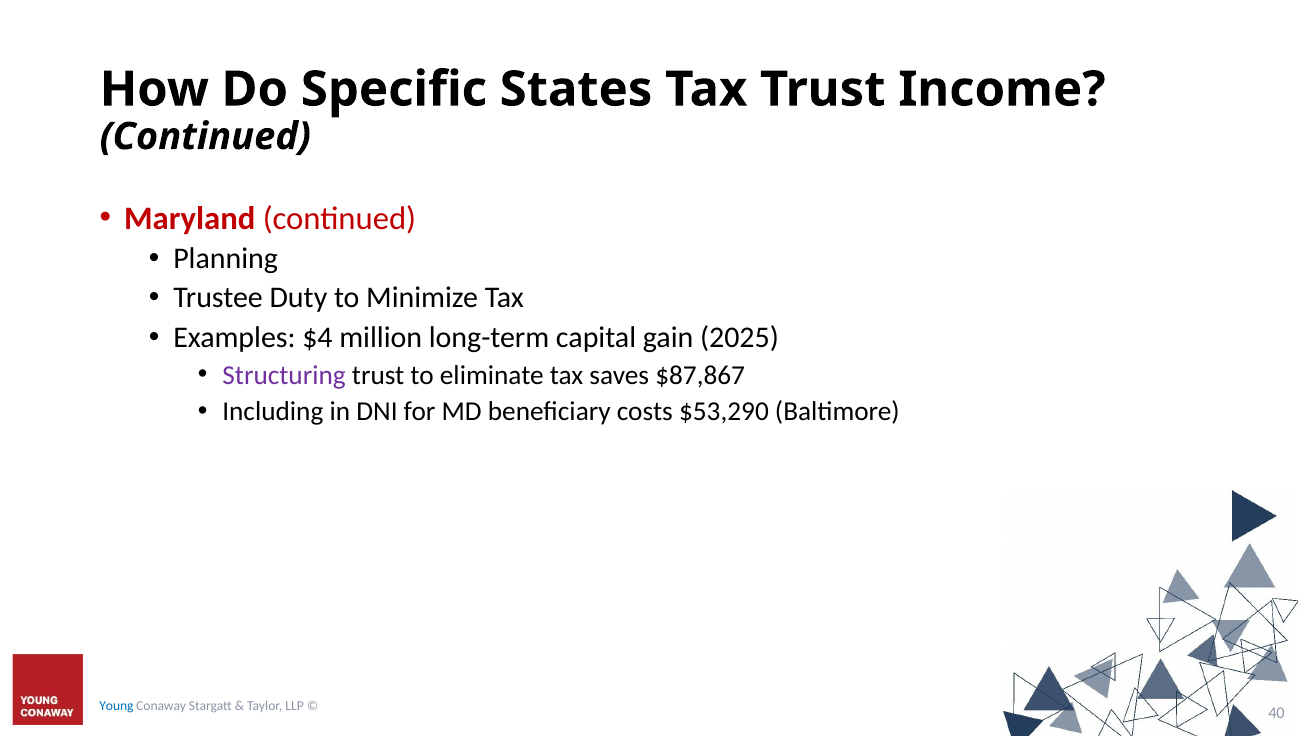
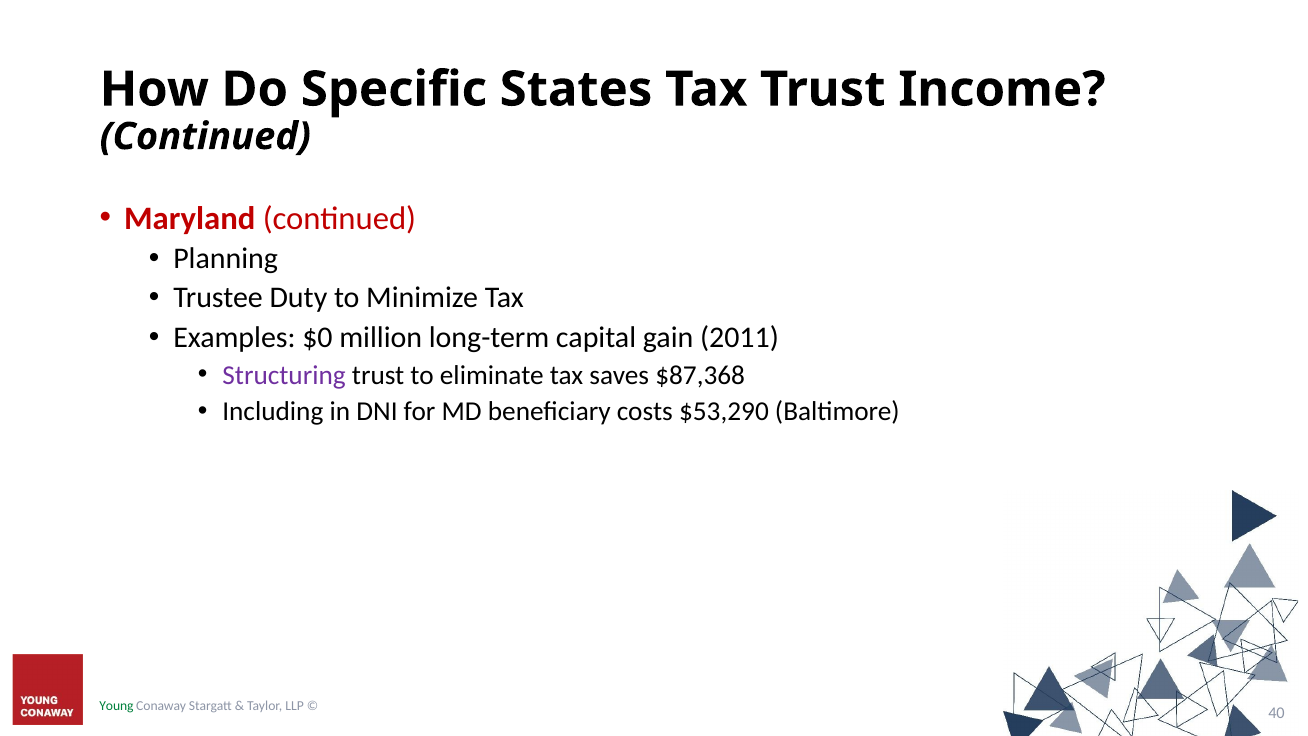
$4: $4 -> $0 (317, 337)
2025: 2025 -> 2011 (739, 337)
$87,867: $87,867 -> $87,368 (700, 375)
Young colour: blue -> green (116, 706)
